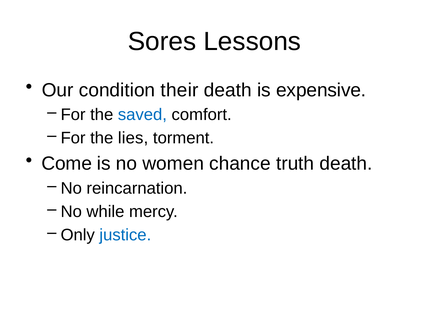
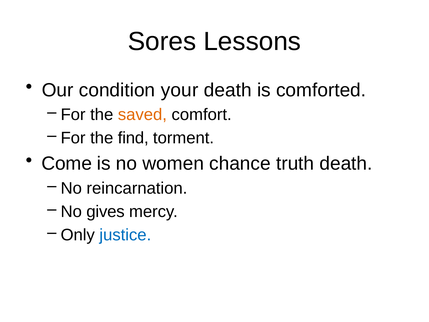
their: their -> your (180, 90)
expensive: expensive -> comforted (321, 90)
saved colour: blue -> orange (142, 115)
lies: lies -> find (133, 138)
while: while -> gives (106, 211)
